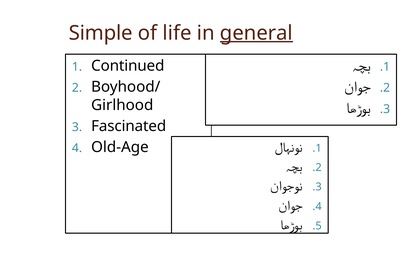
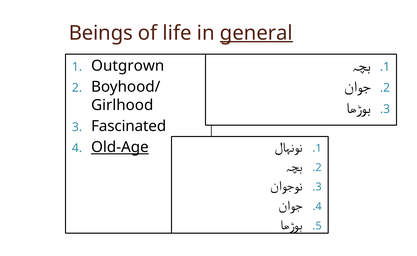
Simple: Simple -> Beings (101, 33)
Continued: Continued -> Outgrown (128, 66)
Old-Age underline: none -> present (120, 147)
